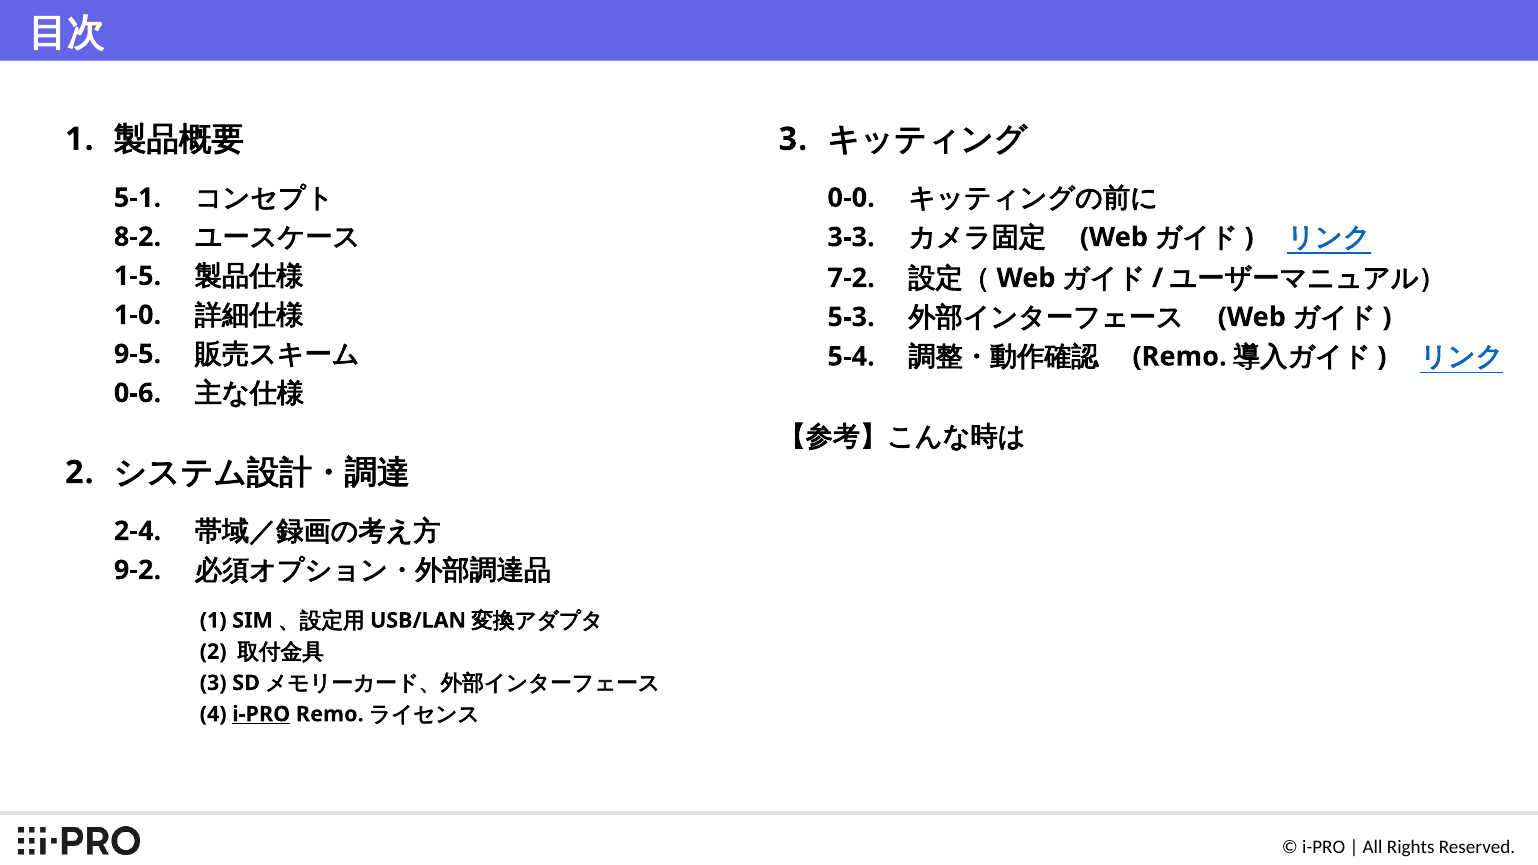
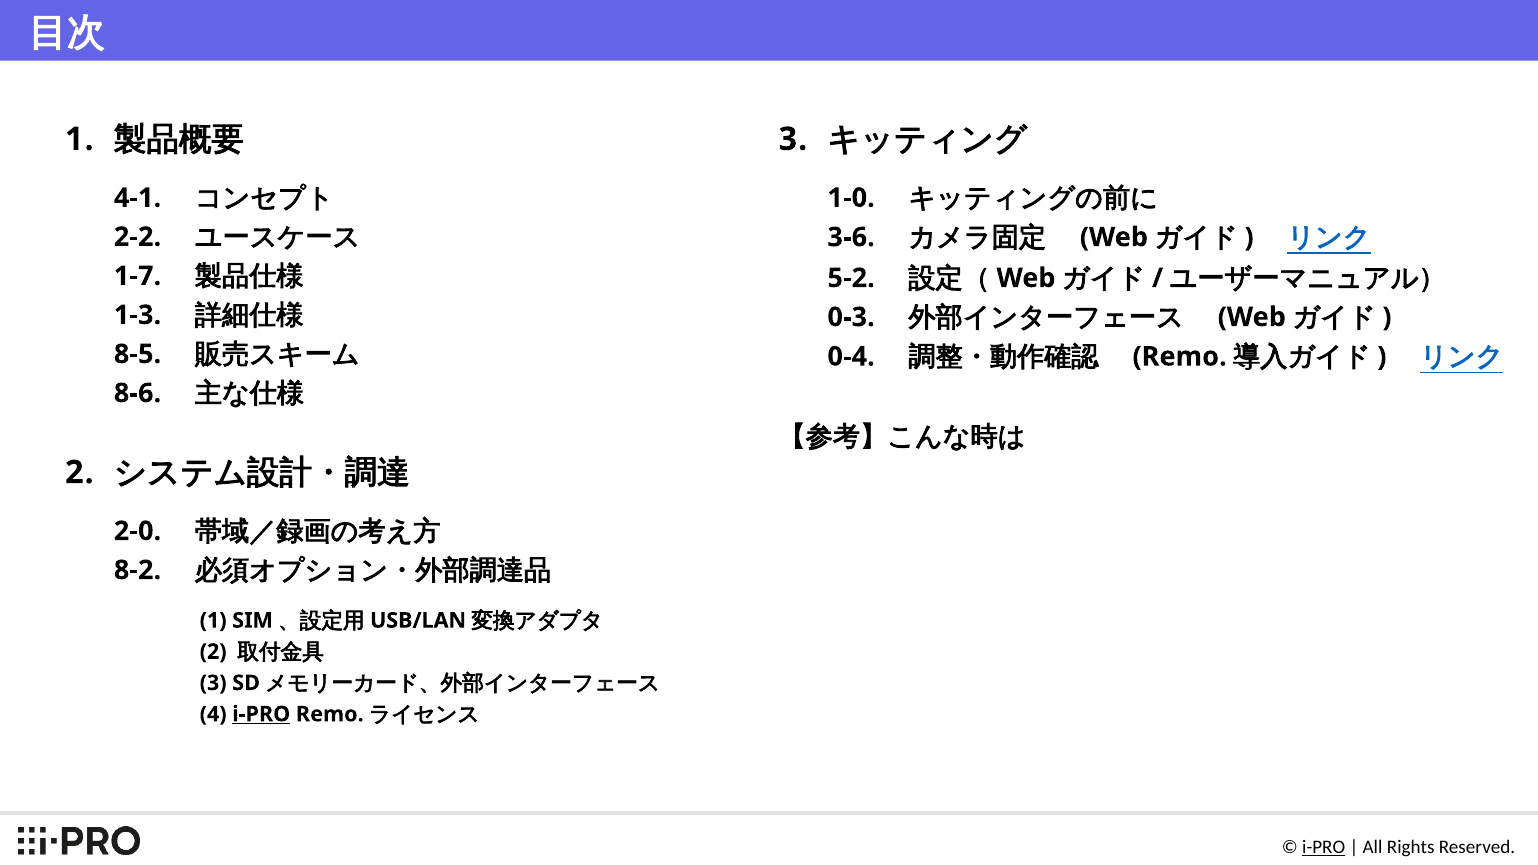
5-1: 5-1 -> 4-1 (138, 198)
0-0: 0-0 -> 1-0 (851, 198)
8-2: 8-2 -> 2-2 (138, 237)
3-3: 3-3 -> 3-6 (851, 237)
1-5: 1-5 -> 1-7 (138, 276)
7-2: 7-2 -> 5-2 (851, 278)
1-0: 1-0 -> 1-3 (138, 315)
5-3: 5-3 -> 0-3 (851, 317)
9-5: 9-5 -> 8-5 (138, 354)
5-4: 5-4 -> 0-4 (851, 357)
0-6: 0-6 -> 8-6 (138, 393)
2-4: 2-4 -> 2-0 (138, 531)
9-2: 9-2 -> 8-2 (138, 570)
i-PRO underline: none -> present (1324, 848)
